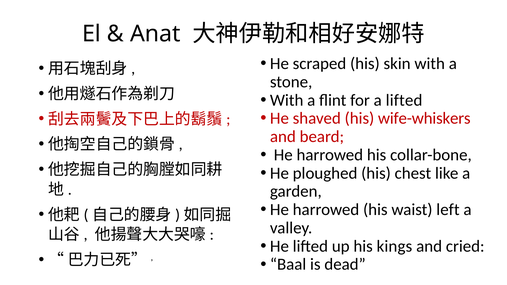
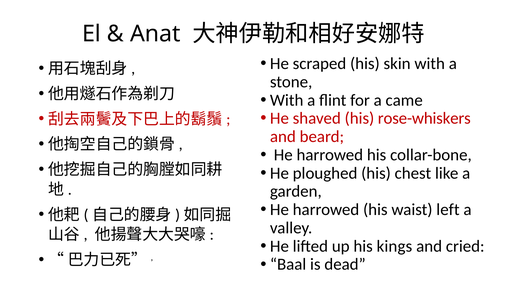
a lifted: lifted -> came (404, 100)
wife-whiskers: wife-whiskers -> rose-whiskers (424, 118)
